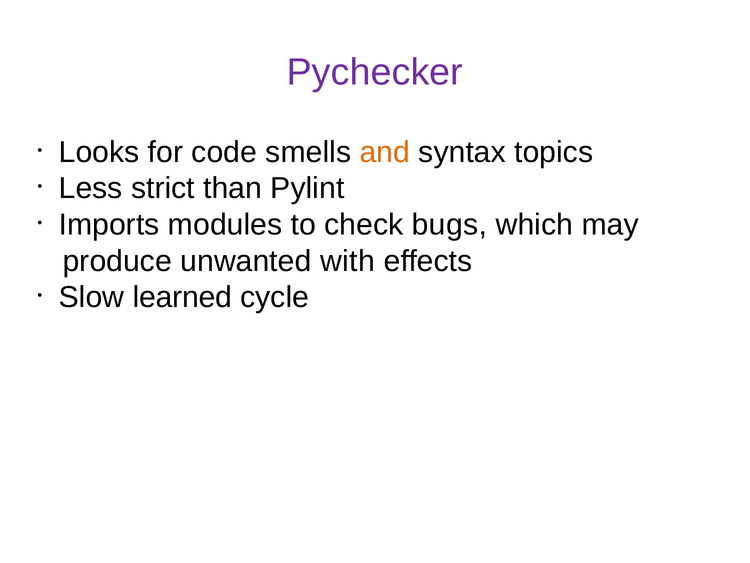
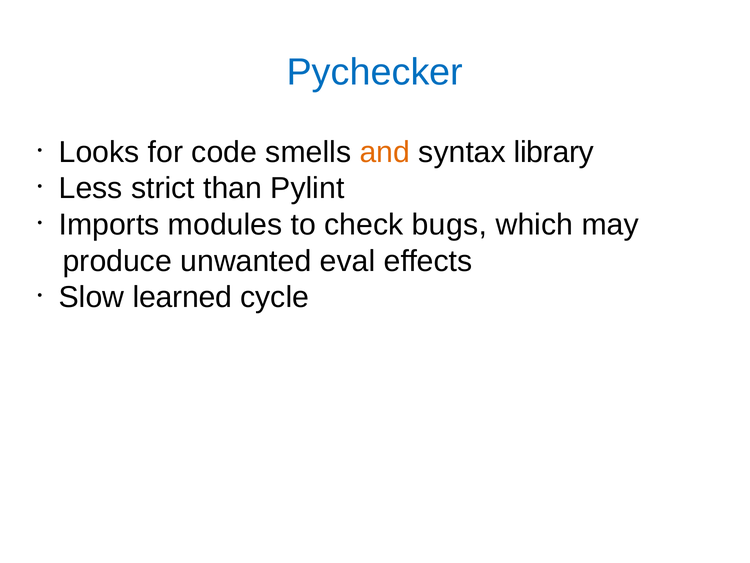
Pychecker colour: purple -> blue (375, 72)
topics: topics -> library (554, 152)
with: with -> eval (348, 261)
